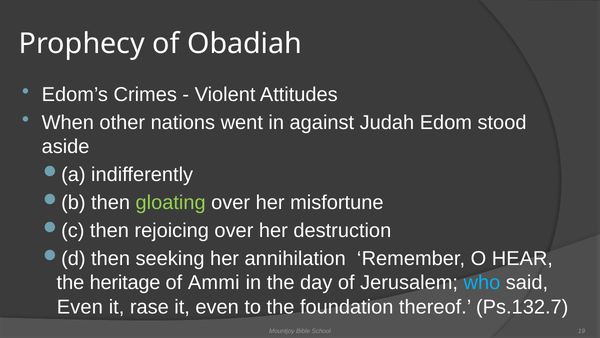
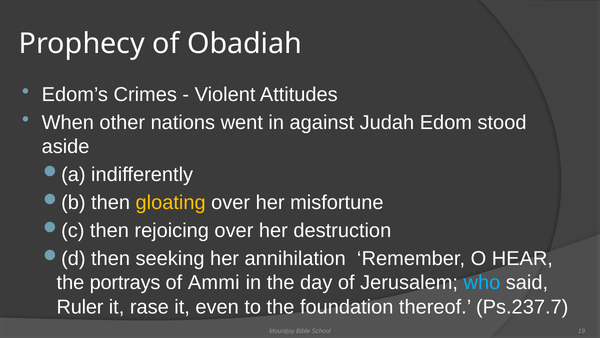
gloating colour: light green -> yellow (171, 202)
heritage: heritage -> portrays (125, 282)
Even: Even -> Ruler (80, 306)
Ps.132.7: Ps.132.7 -> Ps.237.7 (522, 306)
